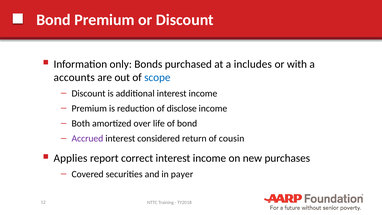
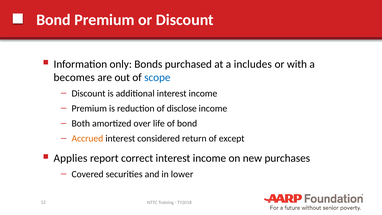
accounts: accounts -> becomes (74, 77)
Accrued colour: purple -> orange (87, 139)
cousin: cousin -> except (232, 139)
payer: payer -> lower (182, 174)
